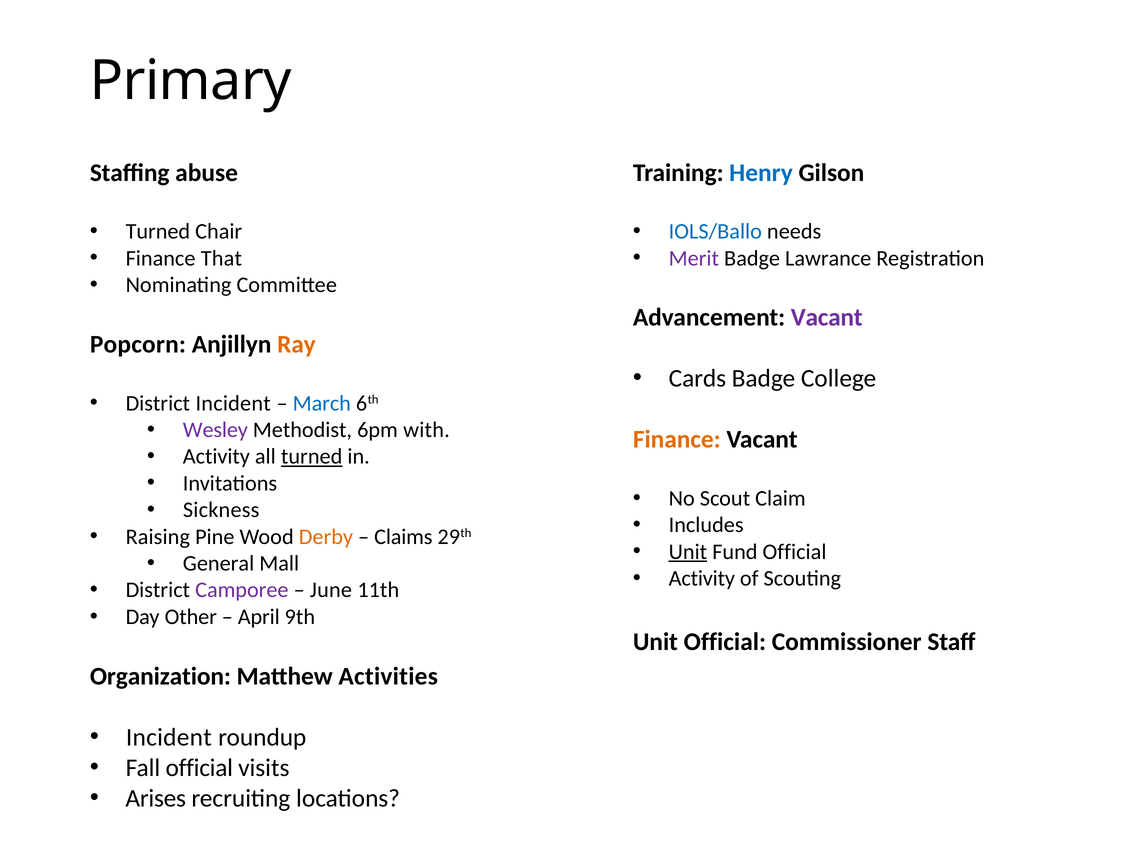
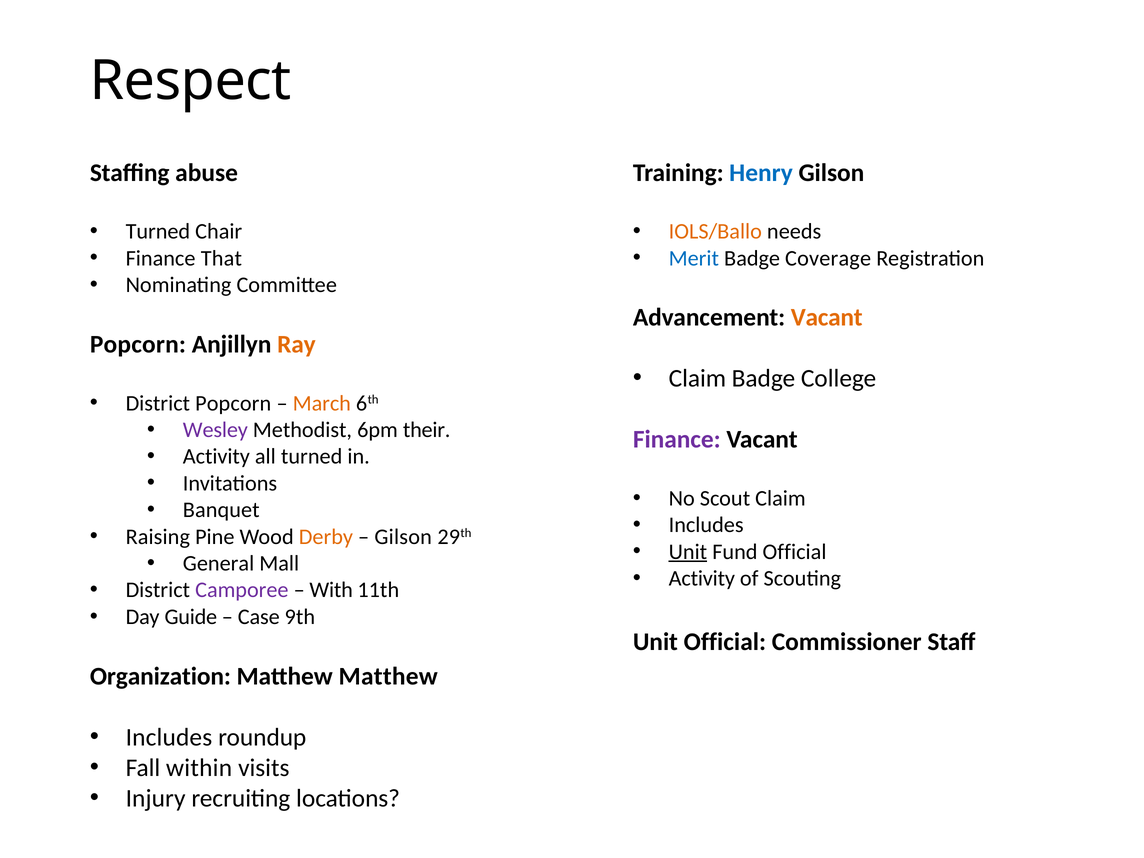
Primary: Primary -> Respect (191, 81)
IOLS/Ballo colour: blue -> orange (715, 232)
Merit colour: purple -> blue (694, 258)
Lawrance: Lawrance -> Coverage (828, 258)
Vacant colour: purple -> orange (827, 318)
Cards: Cards -> Claim (697, 379)
District Incident: Incident -> Popcorn (233, 403)
March colour: blue -> orange (322, 403)
with: with -> their (427, 430)
Finance colour: orange -> purple (677, 440)
turned underline: present -> none (312, 457)
Sickness: Sickness -> Banquet (221, 510)
Claims: Claims -> Gilson (403, 537)
June: June -> With (331, 590)
Other: Other -> Guide (191, 617)
April: April -> Case (259, 617)
Matthew Activities: Activities -> Matthew (388, 676)
Incident: Incident -> Includes (169, 737)
Fall official: official -> within (199, 768)
Arises: Arises -> Injury (156, 798)
